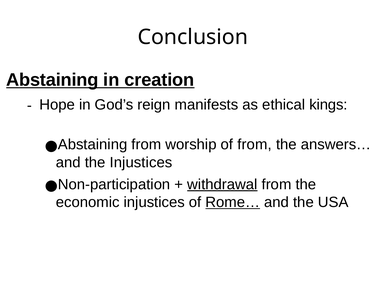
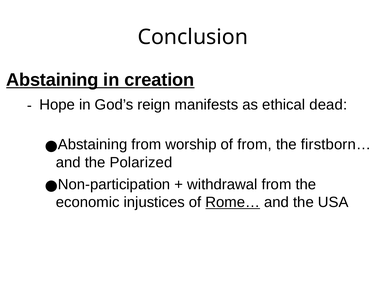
kings: kings -> dead (328, 105)
answers…: answers… -> firstborn… (336, 145)
the Injustices: Injustices -> Polarized (141, 163)
withdrawal underline: present -> none (222, 185)
